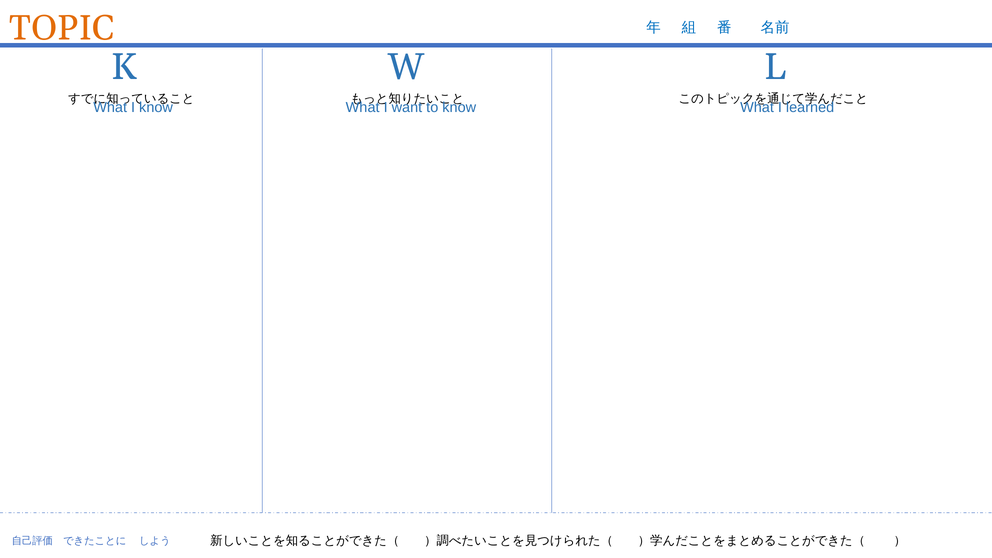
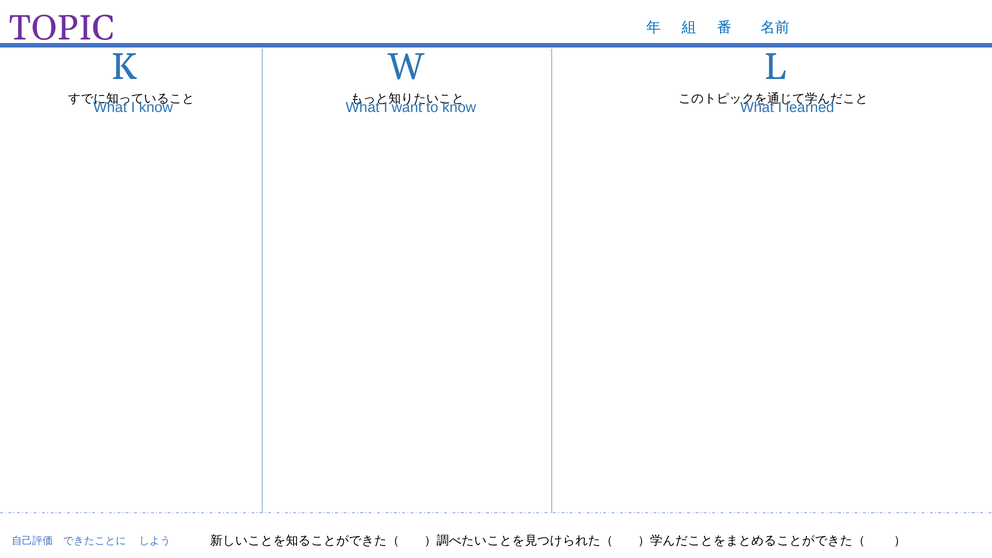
TOPIC colour: orange -> purple (62, 28)
